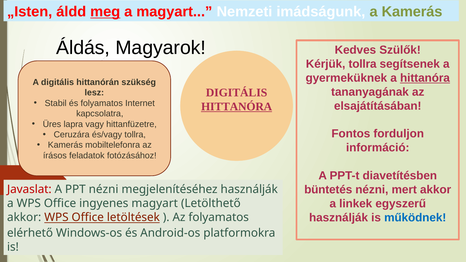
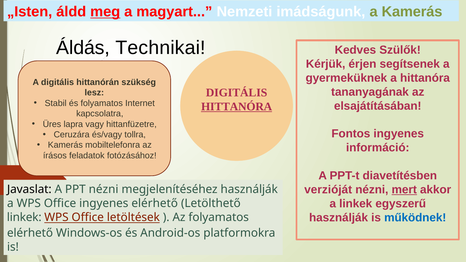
Magyarok: Magyarok -> Technikai (161, 48)
Kérjük tollra: tollra -> érjen (362, 64)
hittanóra underline: present -> none (425, 78)
Fontos forduljon: forduljon -> ingyenes (399, 134)
büntetés: büntetés -> verzióját (328, 190)
mert underline: none -> present (404, 190)
Javaslat colour: red -> black (29, 189)
ingyenes magyart: magyart -> elérhető (155, 203)
akkor: akkor -> linkek (24, 217)
